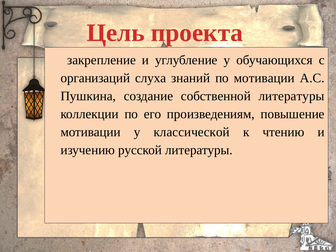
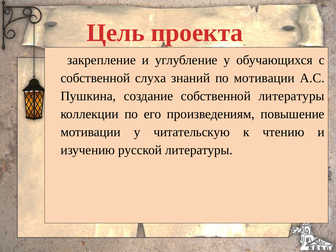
организаций: организаций -> собственной (95, 78)
классической: классической -> читательскую (192, 132)
